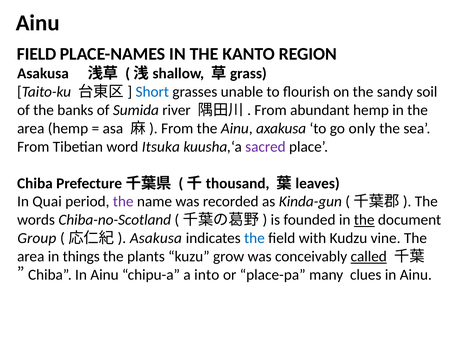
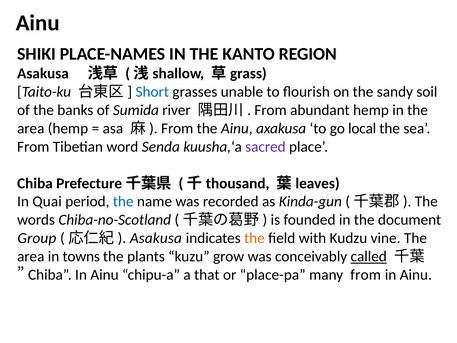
FIELD: FIELD -> SHIKI (37, 54)
only: only -> local (362, 128)
Itsuka: Itsuka -> Senda (161, 147)
the colour: purple -> blue (123, 201)
the underline: present -> none (364, 220)
the colour: blue -> orange (254, 238)
things: things -> towns (81, 256)
into: into -> that (207, 275)
many clues: clues -> from (366, 275)
